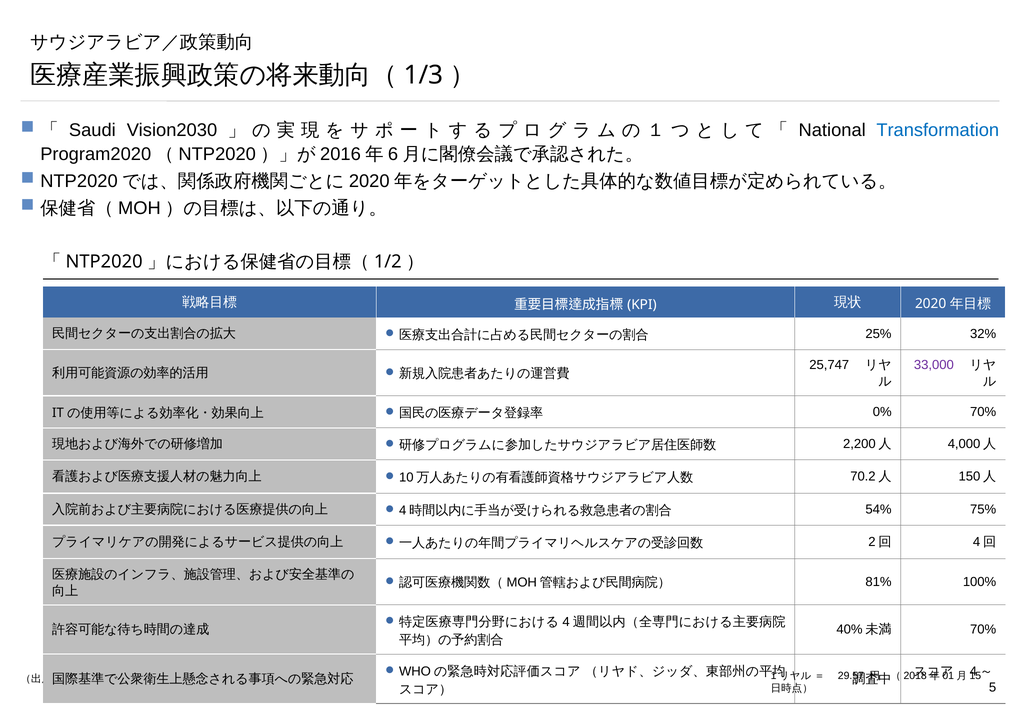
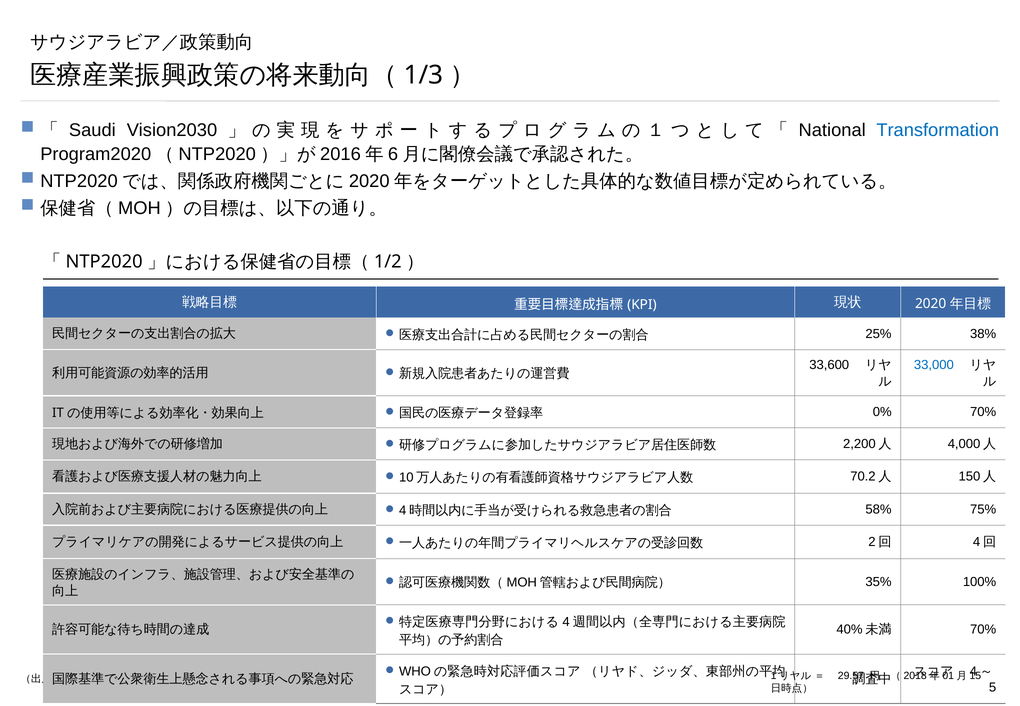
32%: 32% -> 38% (983, 334)
25,747: 25,747 -> 33,600 (829, 365)
33,000 colour: purple -> blue (934, 365)
54%: 54% -> 58% (878, 510)
81%: 81% -> 35% (878, 582)
